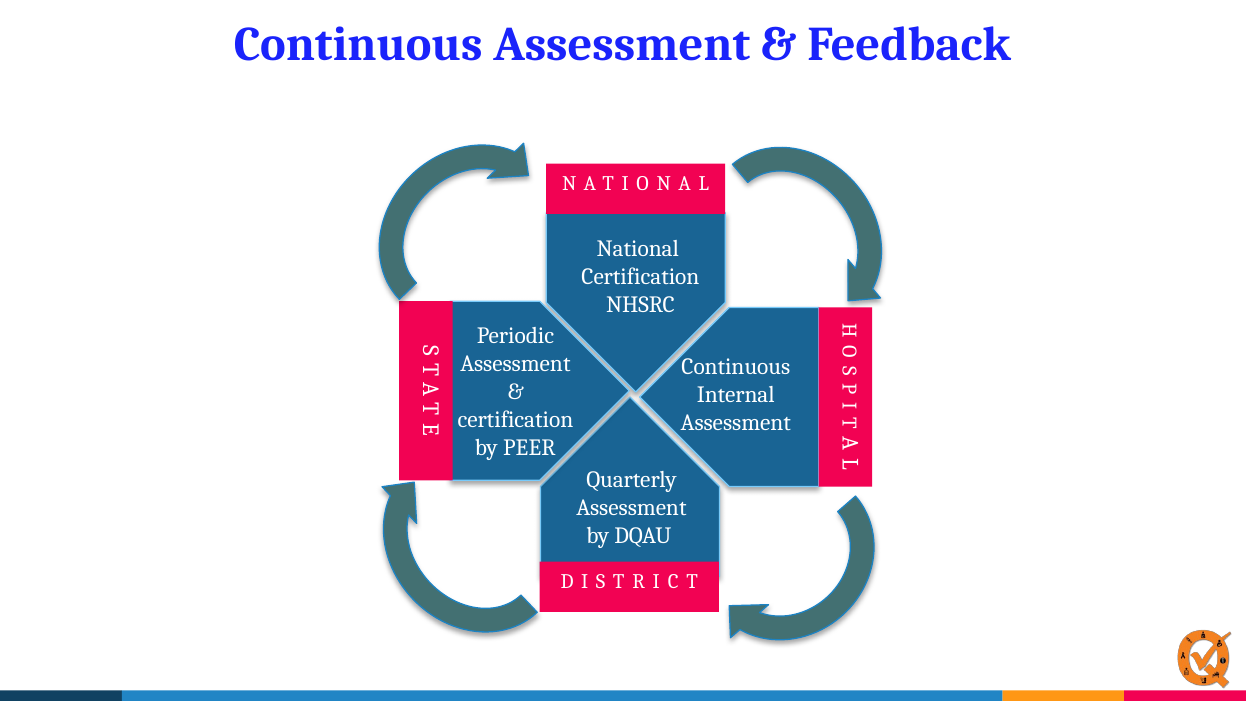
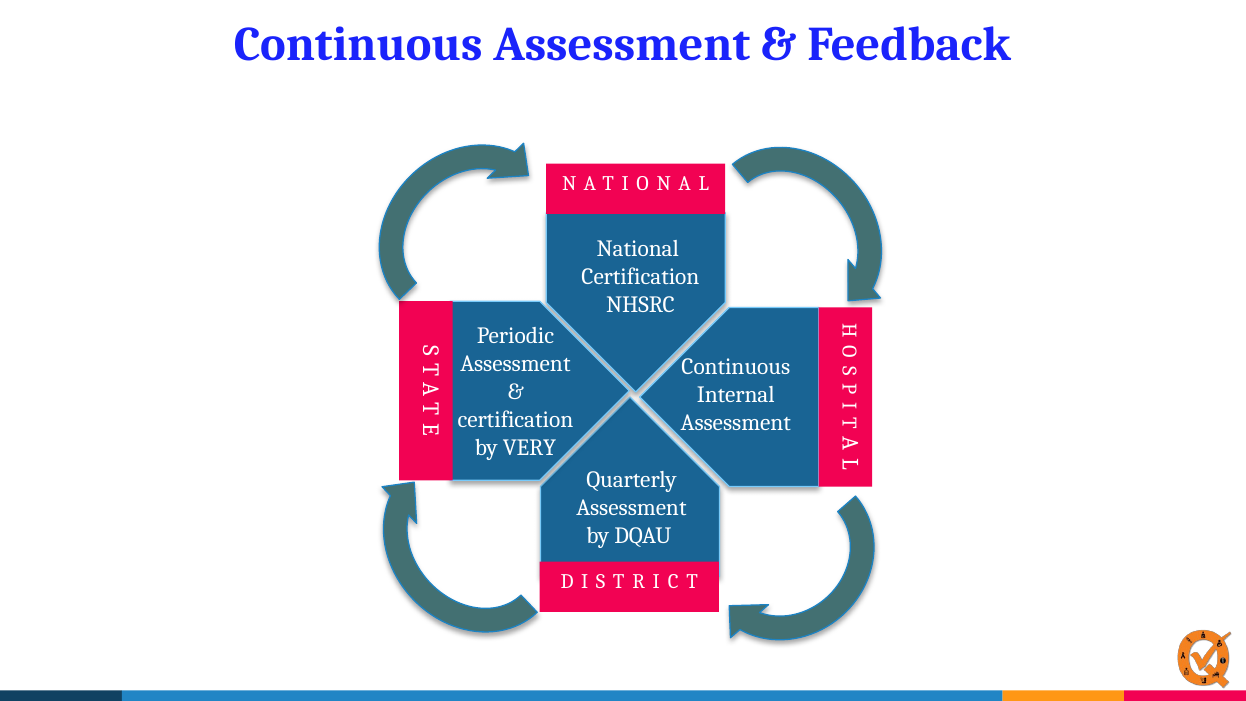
PEER: PEER -> VERY (530, 448)
